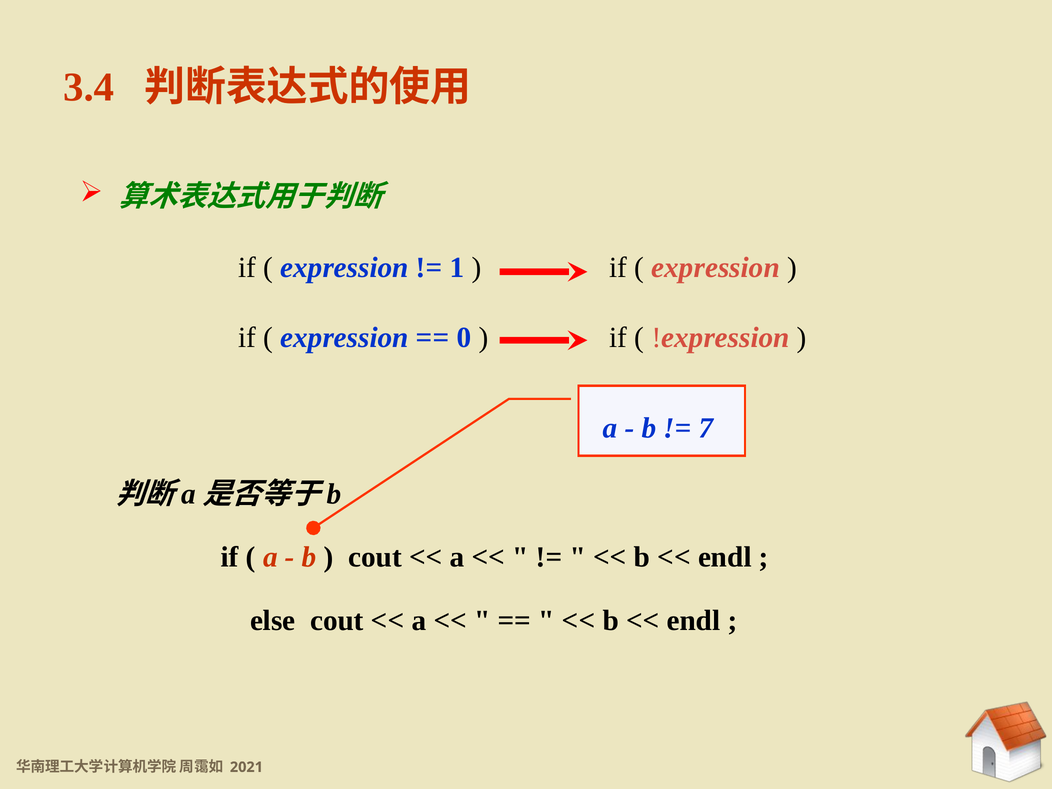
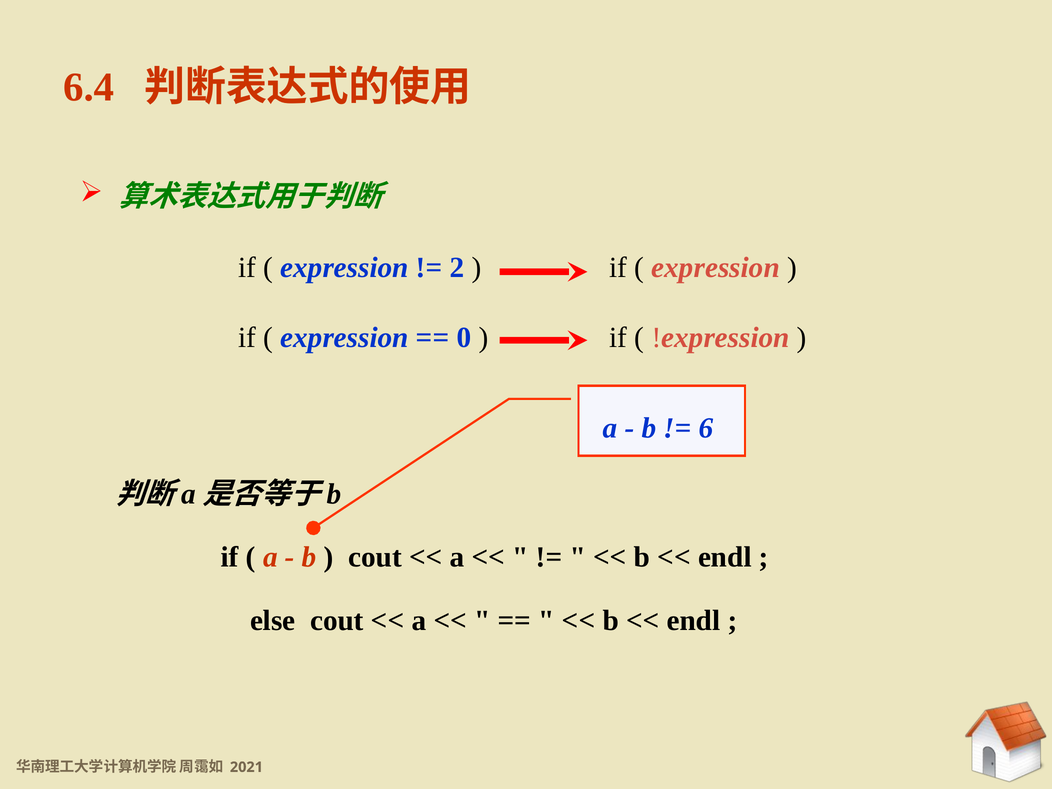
3.4: 3.4 -> 6.4 (89, 87)
1: 1 -> 2 (457, 268)
7: 7 -> 6 (706, 428)
